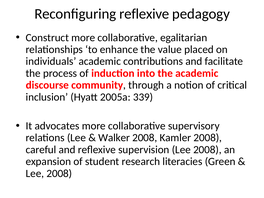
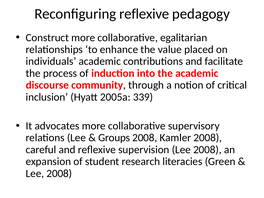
Walker: Walker -> Groups (114, 138)
